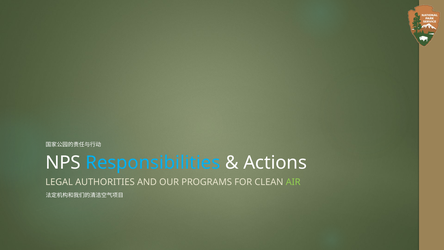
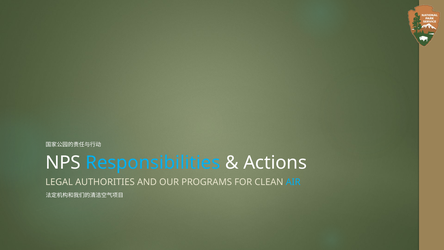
AIR colour: light green -> light blue (293, 182)
